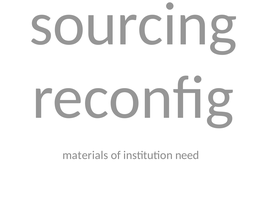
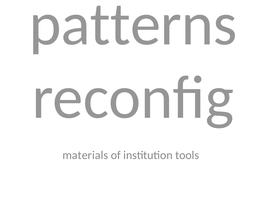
sourcing: sourcing -> patterns (133, 24)
need: need -> tools (187, 156)
